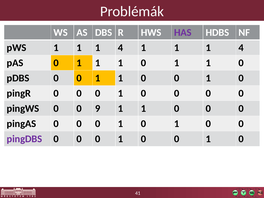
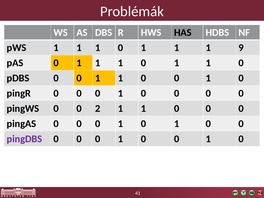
HAS colour: purple -> black (183, 32)
4: 4 -> 0 (121, 48)
4: 4 -> 9 (241, 48)
9: 9 -> 2 (98, 108)
